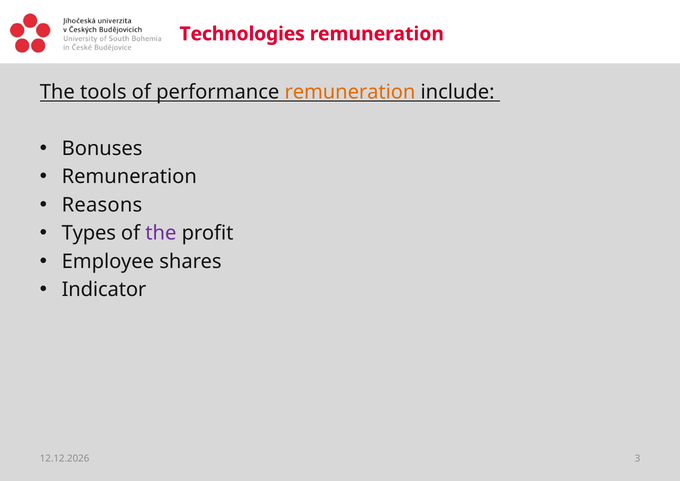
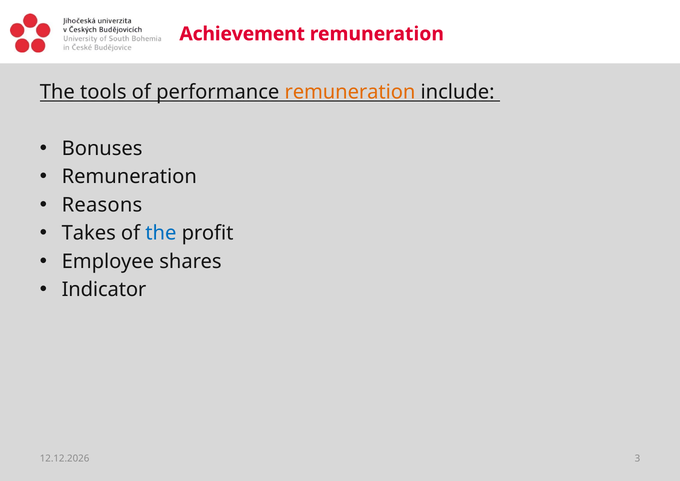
Technologies: Technologies -> Achievement (242, 34)
Types: Types -> Takes (89, 233)
the colour: purple -> blue (161, 233)
